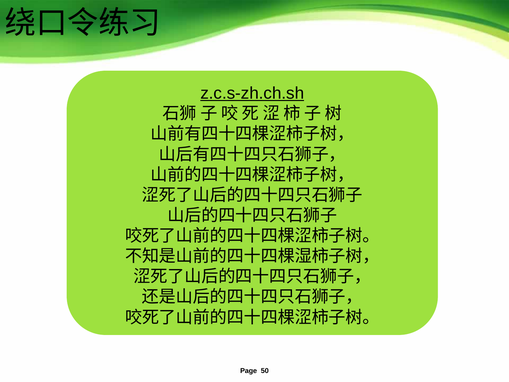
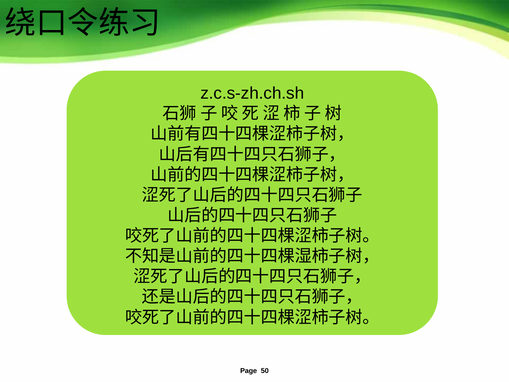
z.c.s-zh.ch.sh underline: present -> none (252, 93)
